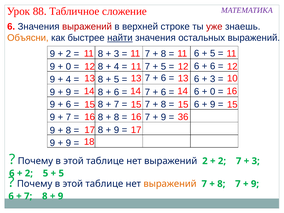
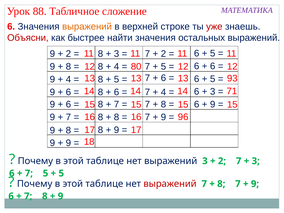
выражений colour: red -> orange (87, 26)
Объясни colour: orange -> red (28, 38)
найти underline: present -> none (120, 38)
8: 8 -> 2 (163, 54)
0: 0 -> 8 (68, 67)
12 11: 11 -> 80 (136, 67)
10: 10 -> 93 (232, 78)
3: 3 -> 5 (213, 79)
14 16: 16 -> 71 (232, 91)
0: 0 -> 3 (213, 92)
9: 9 -> 6 (68, 92)
6: 6 -> 4 (163, 92)
36: 36 -> 96 (183, 117)
выражений 2: 2 -> 3 (205, 161)
2: 2 -> 7 (29, 173)
выражений colour: orange -> red (170, 184)
